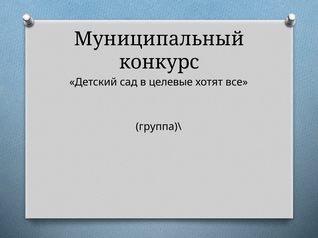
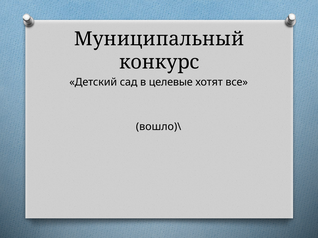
группа)\: группа)\ -> вошло)\ (159, 127)
